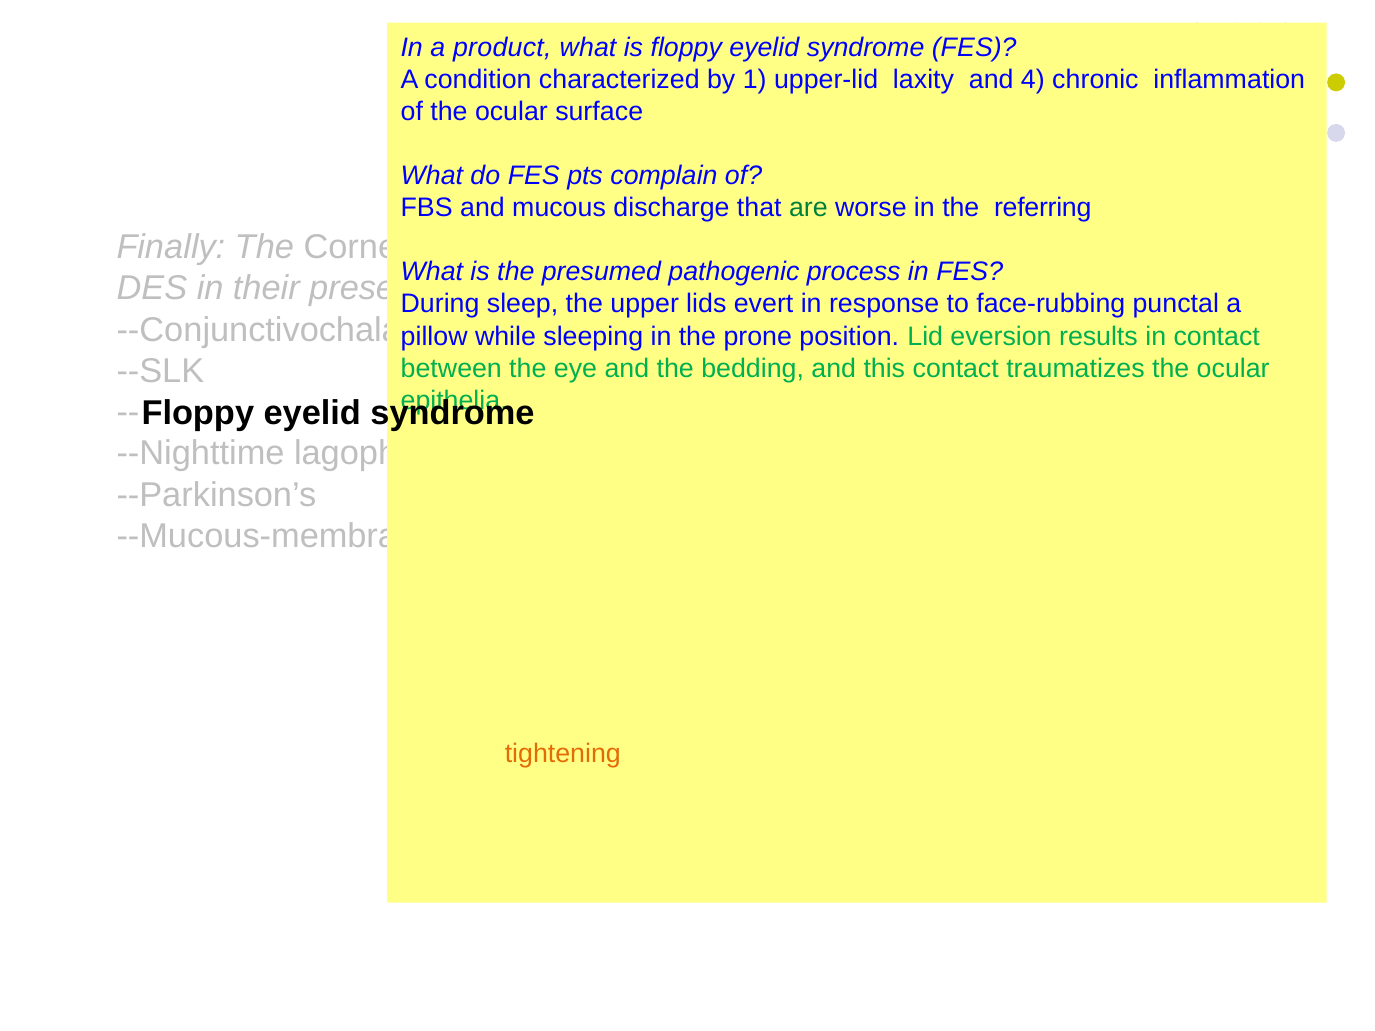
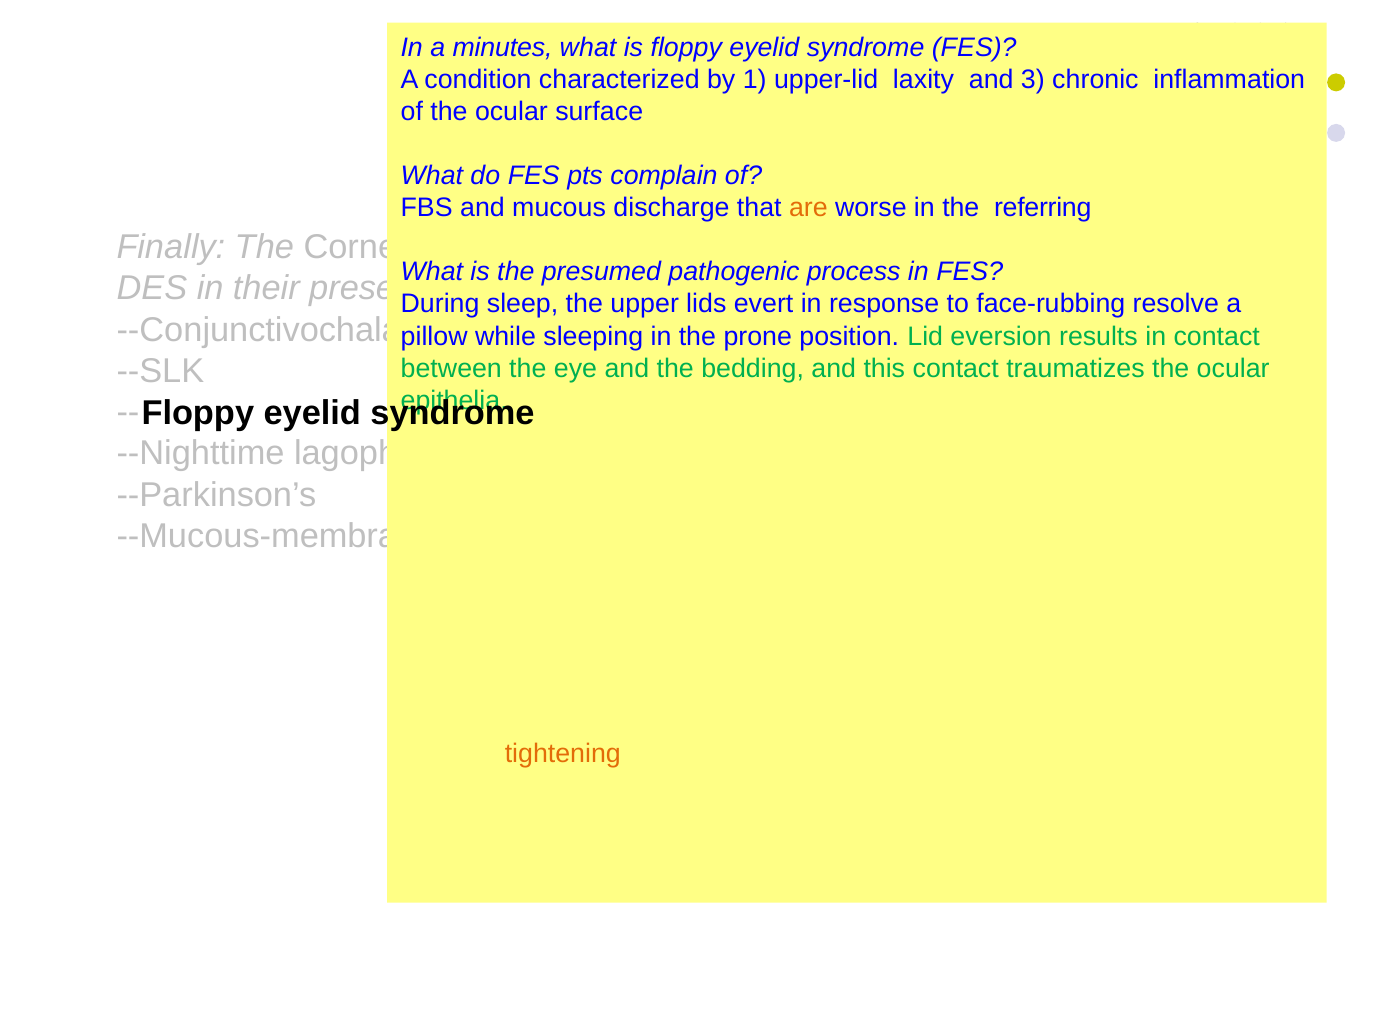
product: product -> minutes (503, 47)
4: 4 -> 3 (1033, 79)
are colour: green -> orange (808, 208)
punctal: punctal -> resolve (1176, 304)
